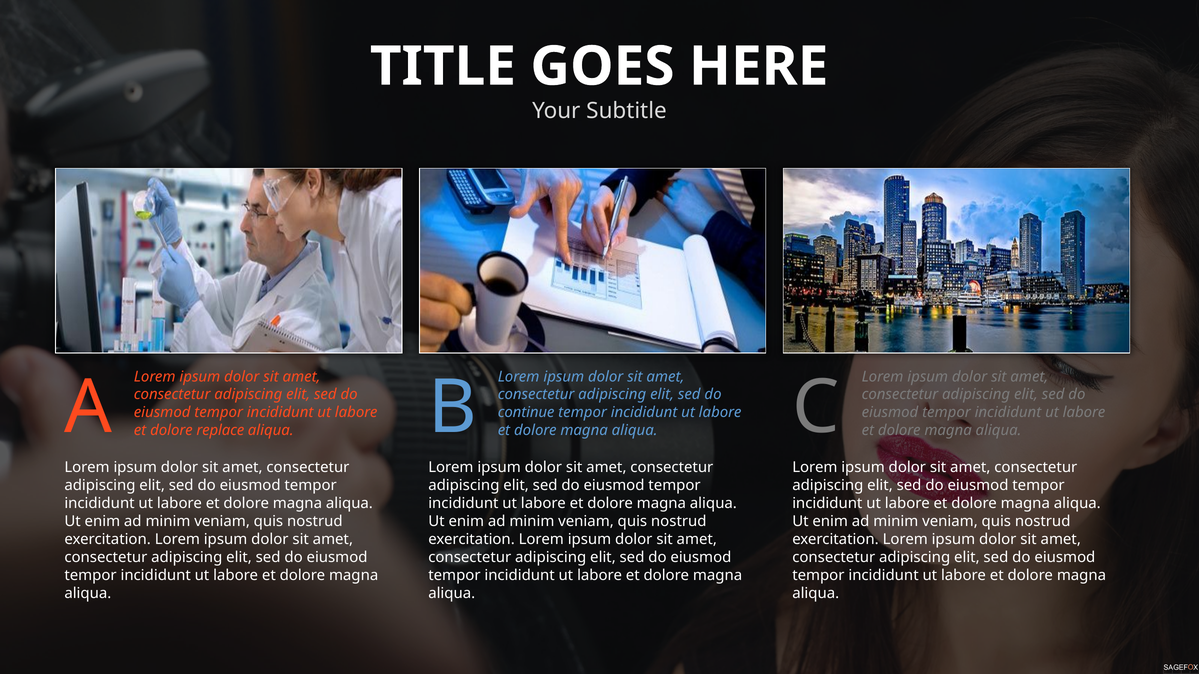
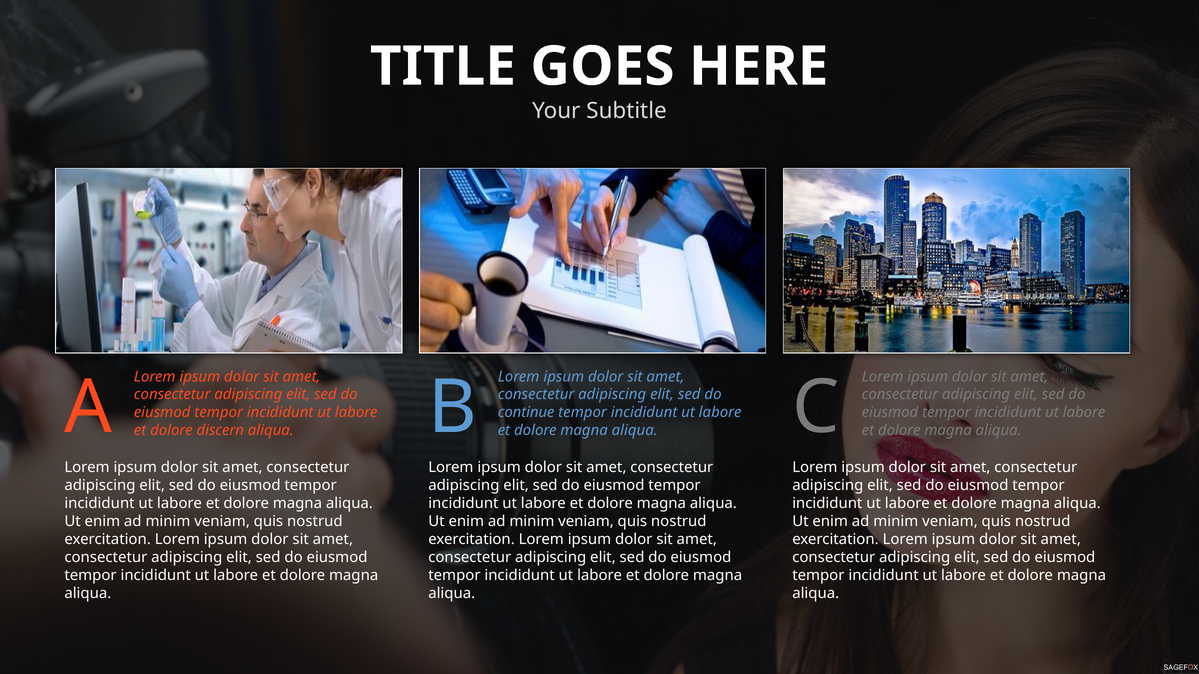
replace: replace -> discern (220, 431)
